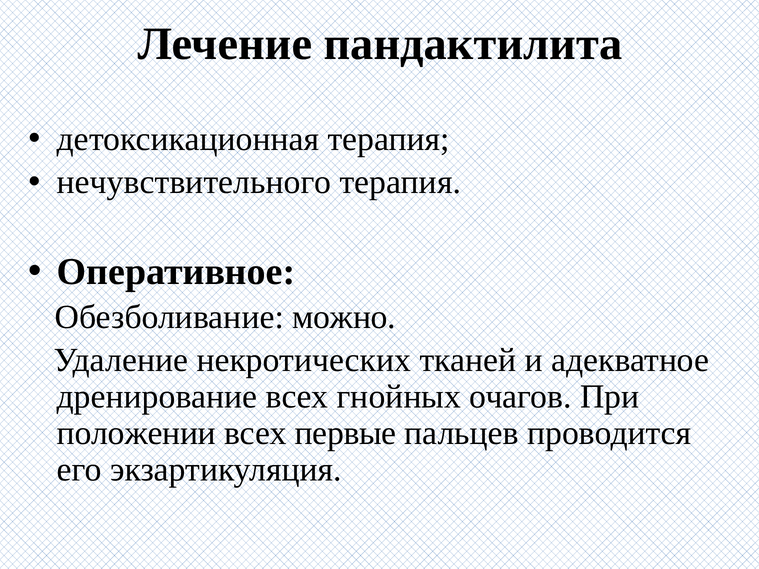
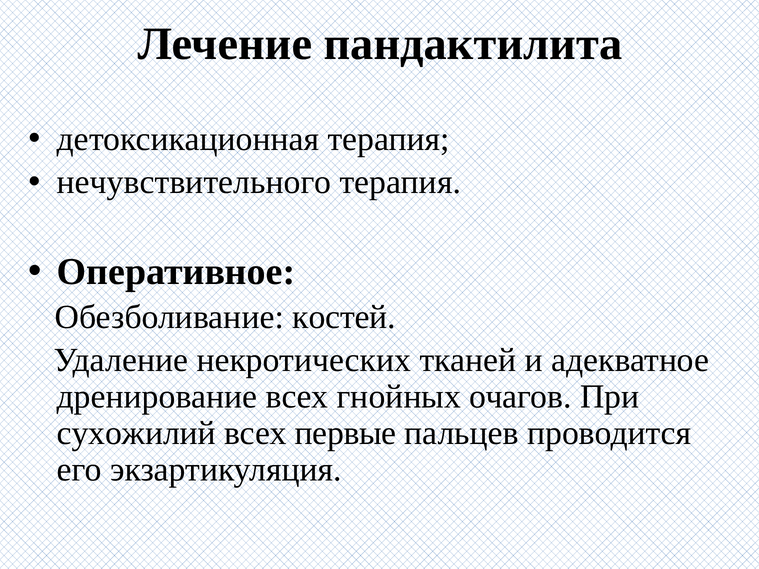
можно: можно -> костей (344, 317)
положении: положении -> сухожилий (136, 433)
